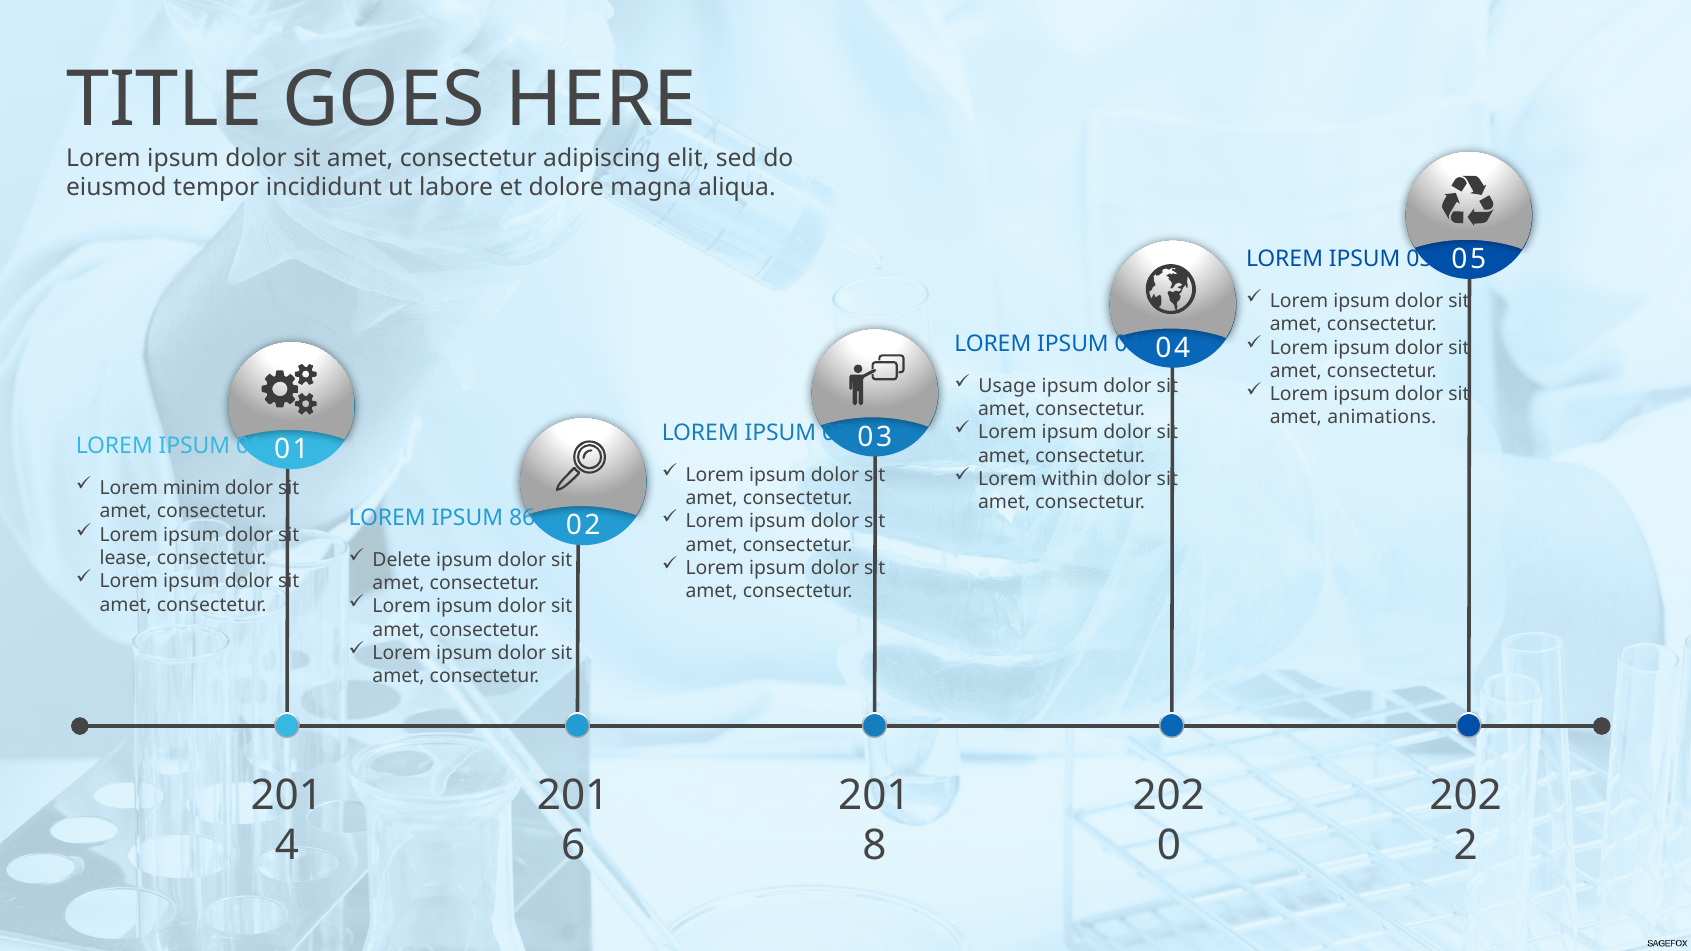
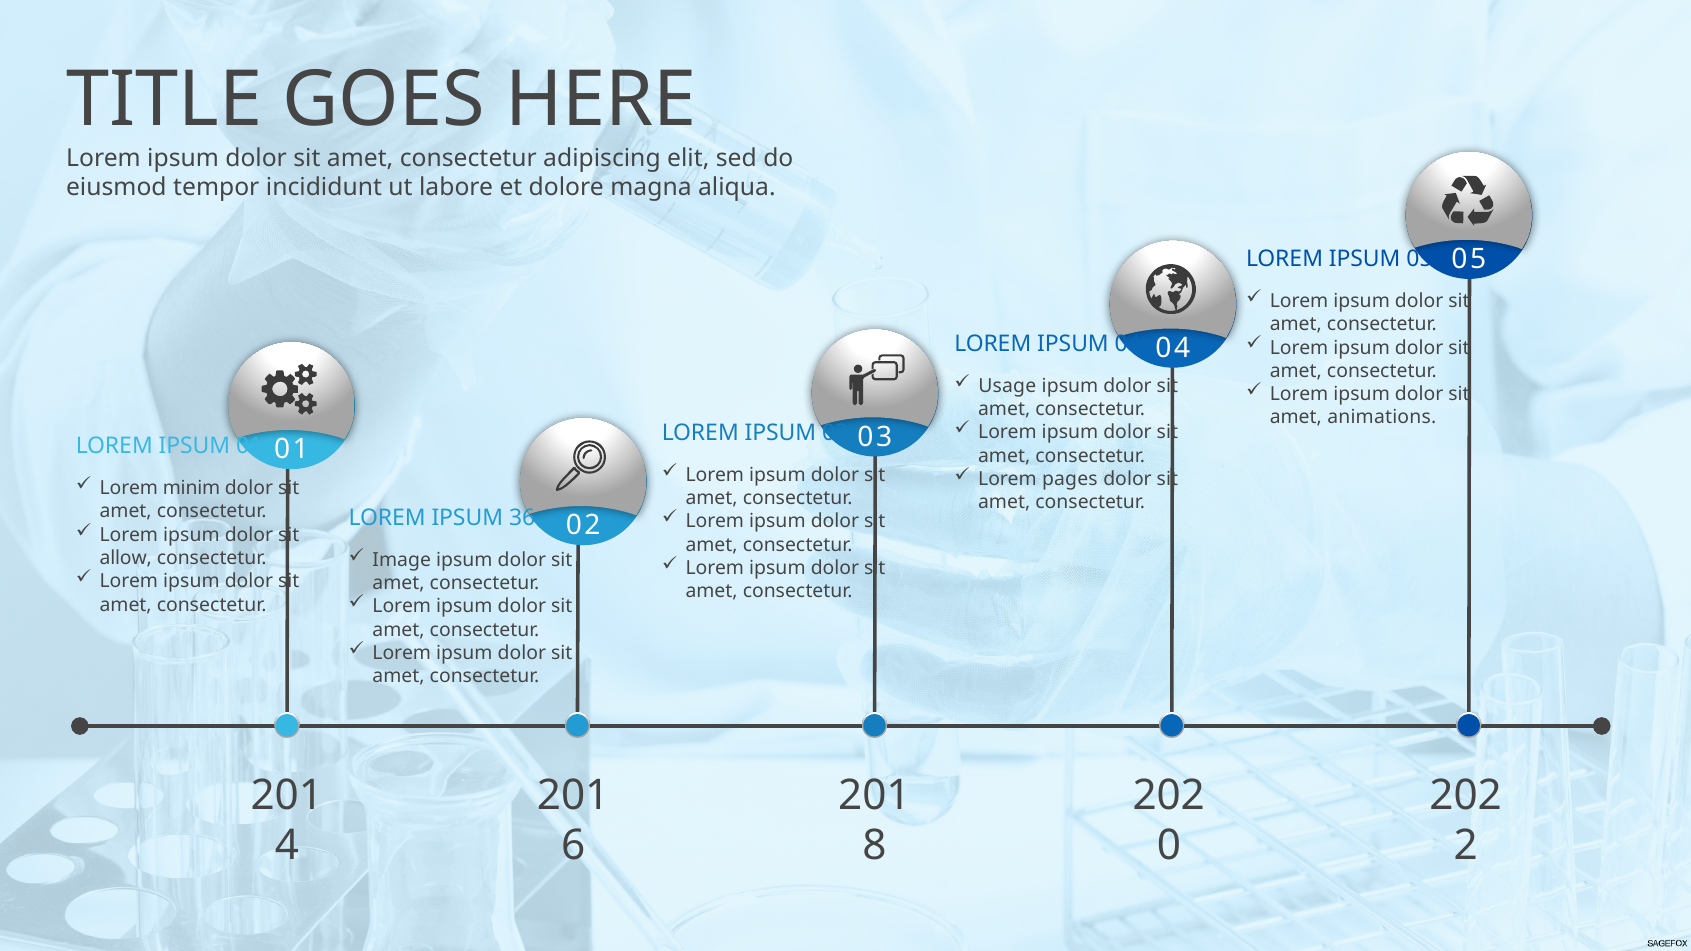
within: within -> pages (1070, 479)
86: 86 -> 36 (522, 518)
Delete: Delete -> Image (402, 560)
lease: lease -> allow (126, 558)
